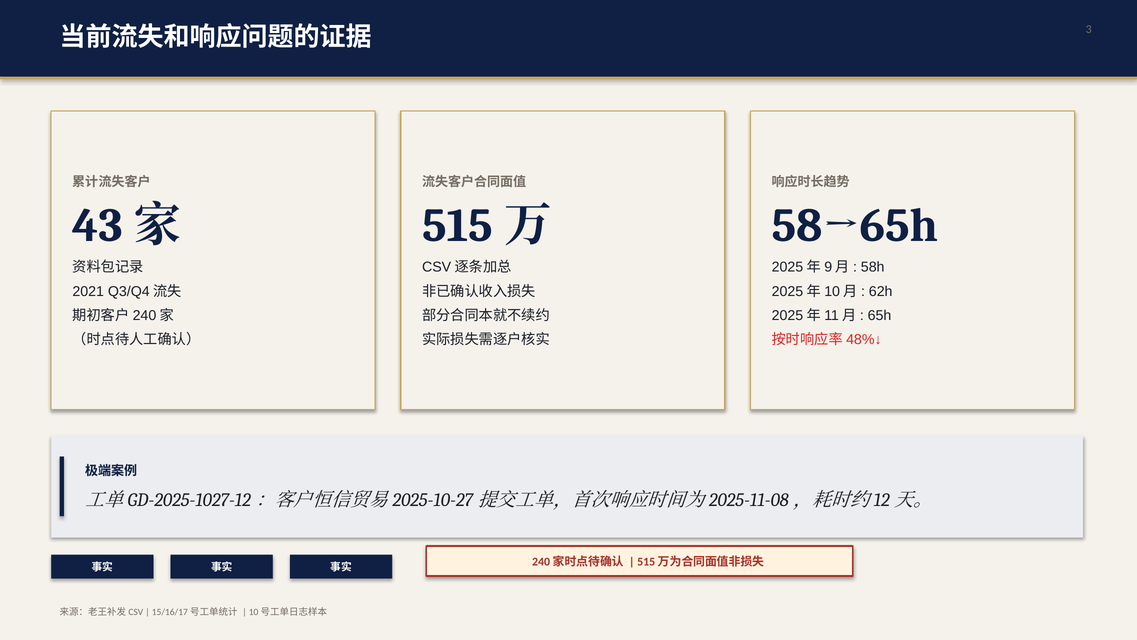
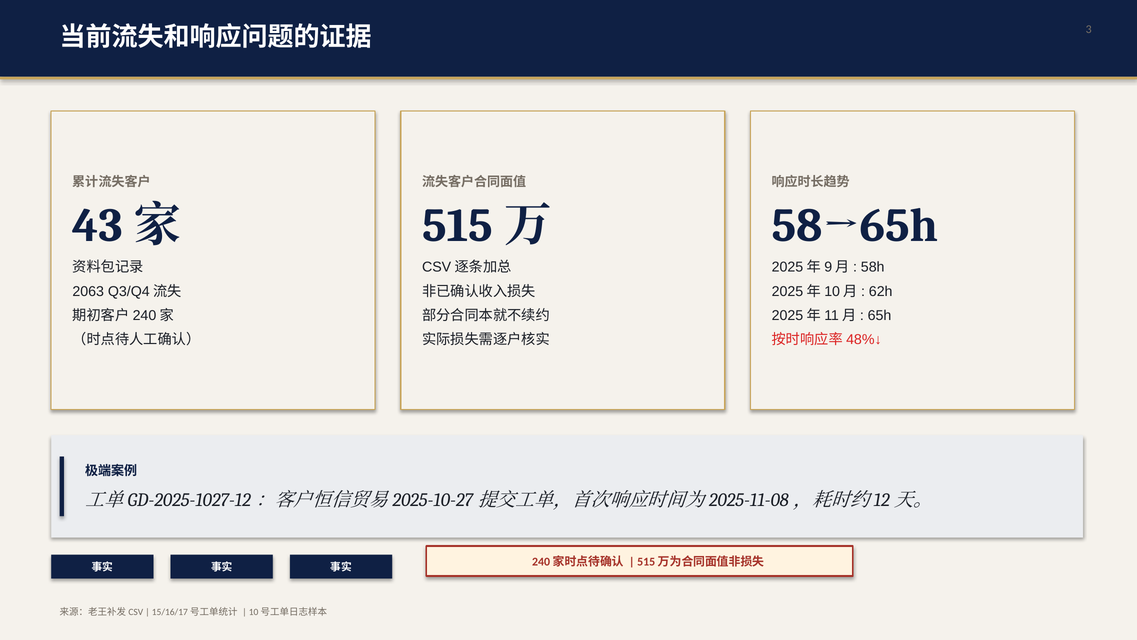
2021: 2021 -> 2063 (88, 291)
